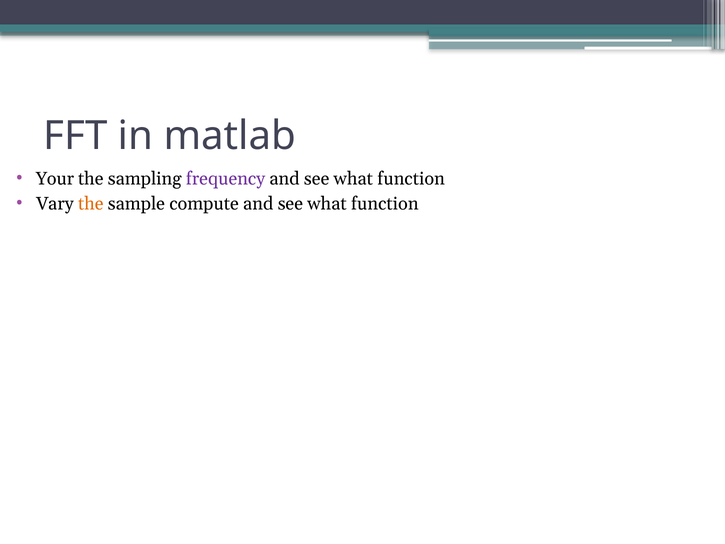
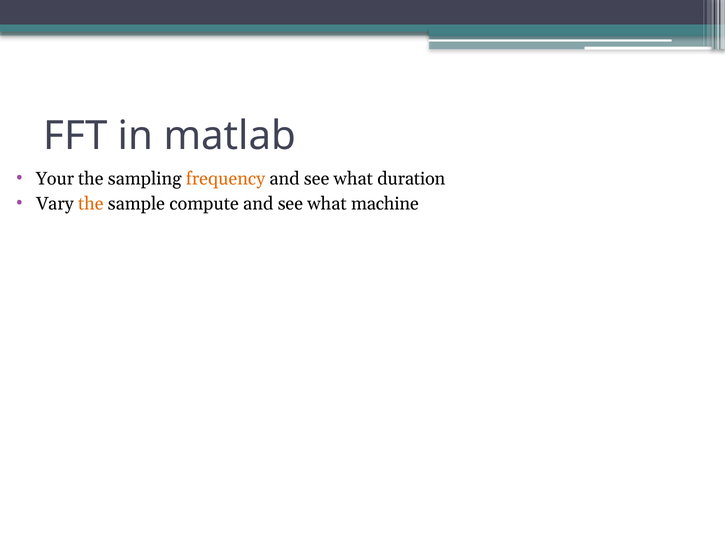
frequency colour: purple -> orange (226, 179)
function: function -> duration (411, 179)
function: function -> machine (385, 204)
